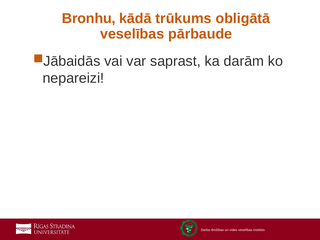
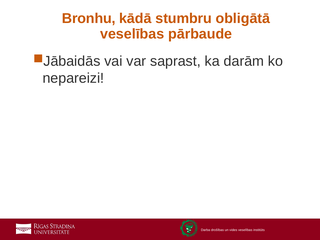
trūkums: trūkums -> stumbru (184, 18)
